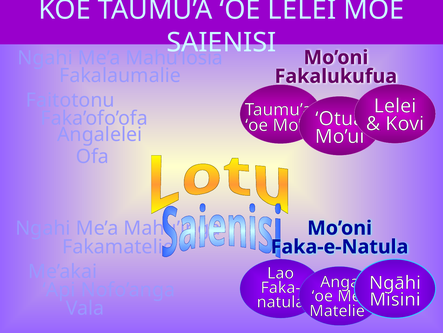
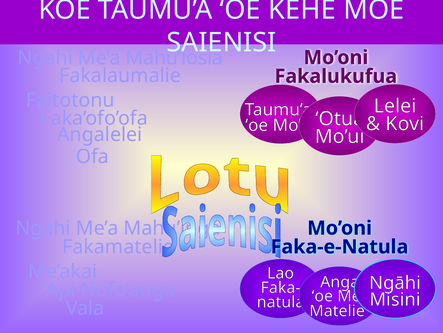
OE LELEI: LELEI -> KEHE (302, 10)
